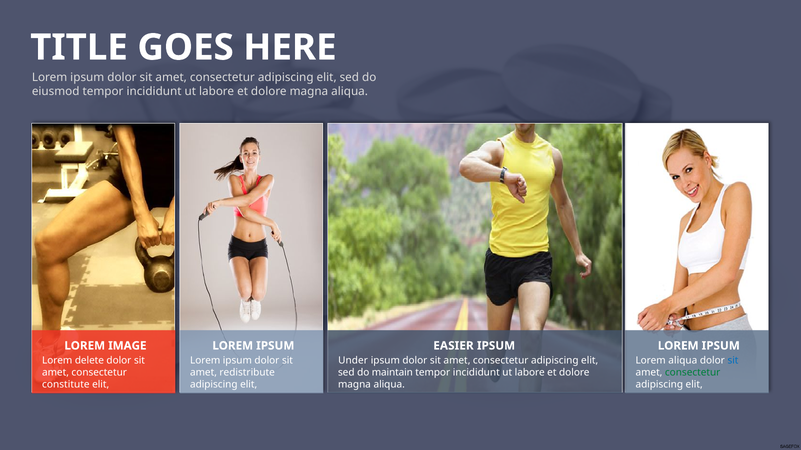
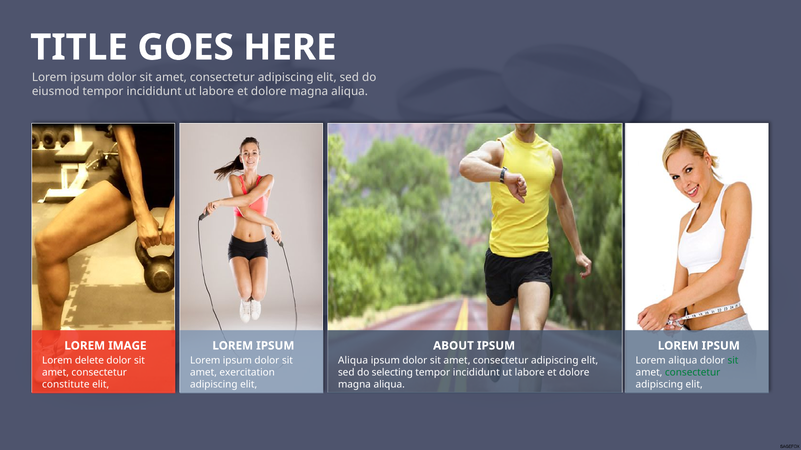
EASIER: EASIER -> ABOUT (453, 346)
Under: Under -> Aliqua (353, 361)
sit colour: blue -> green (733, 361)
redistribute: redistribute -> exercitation (247, 373)
maintain: maintain -> selecting (392, 373)
